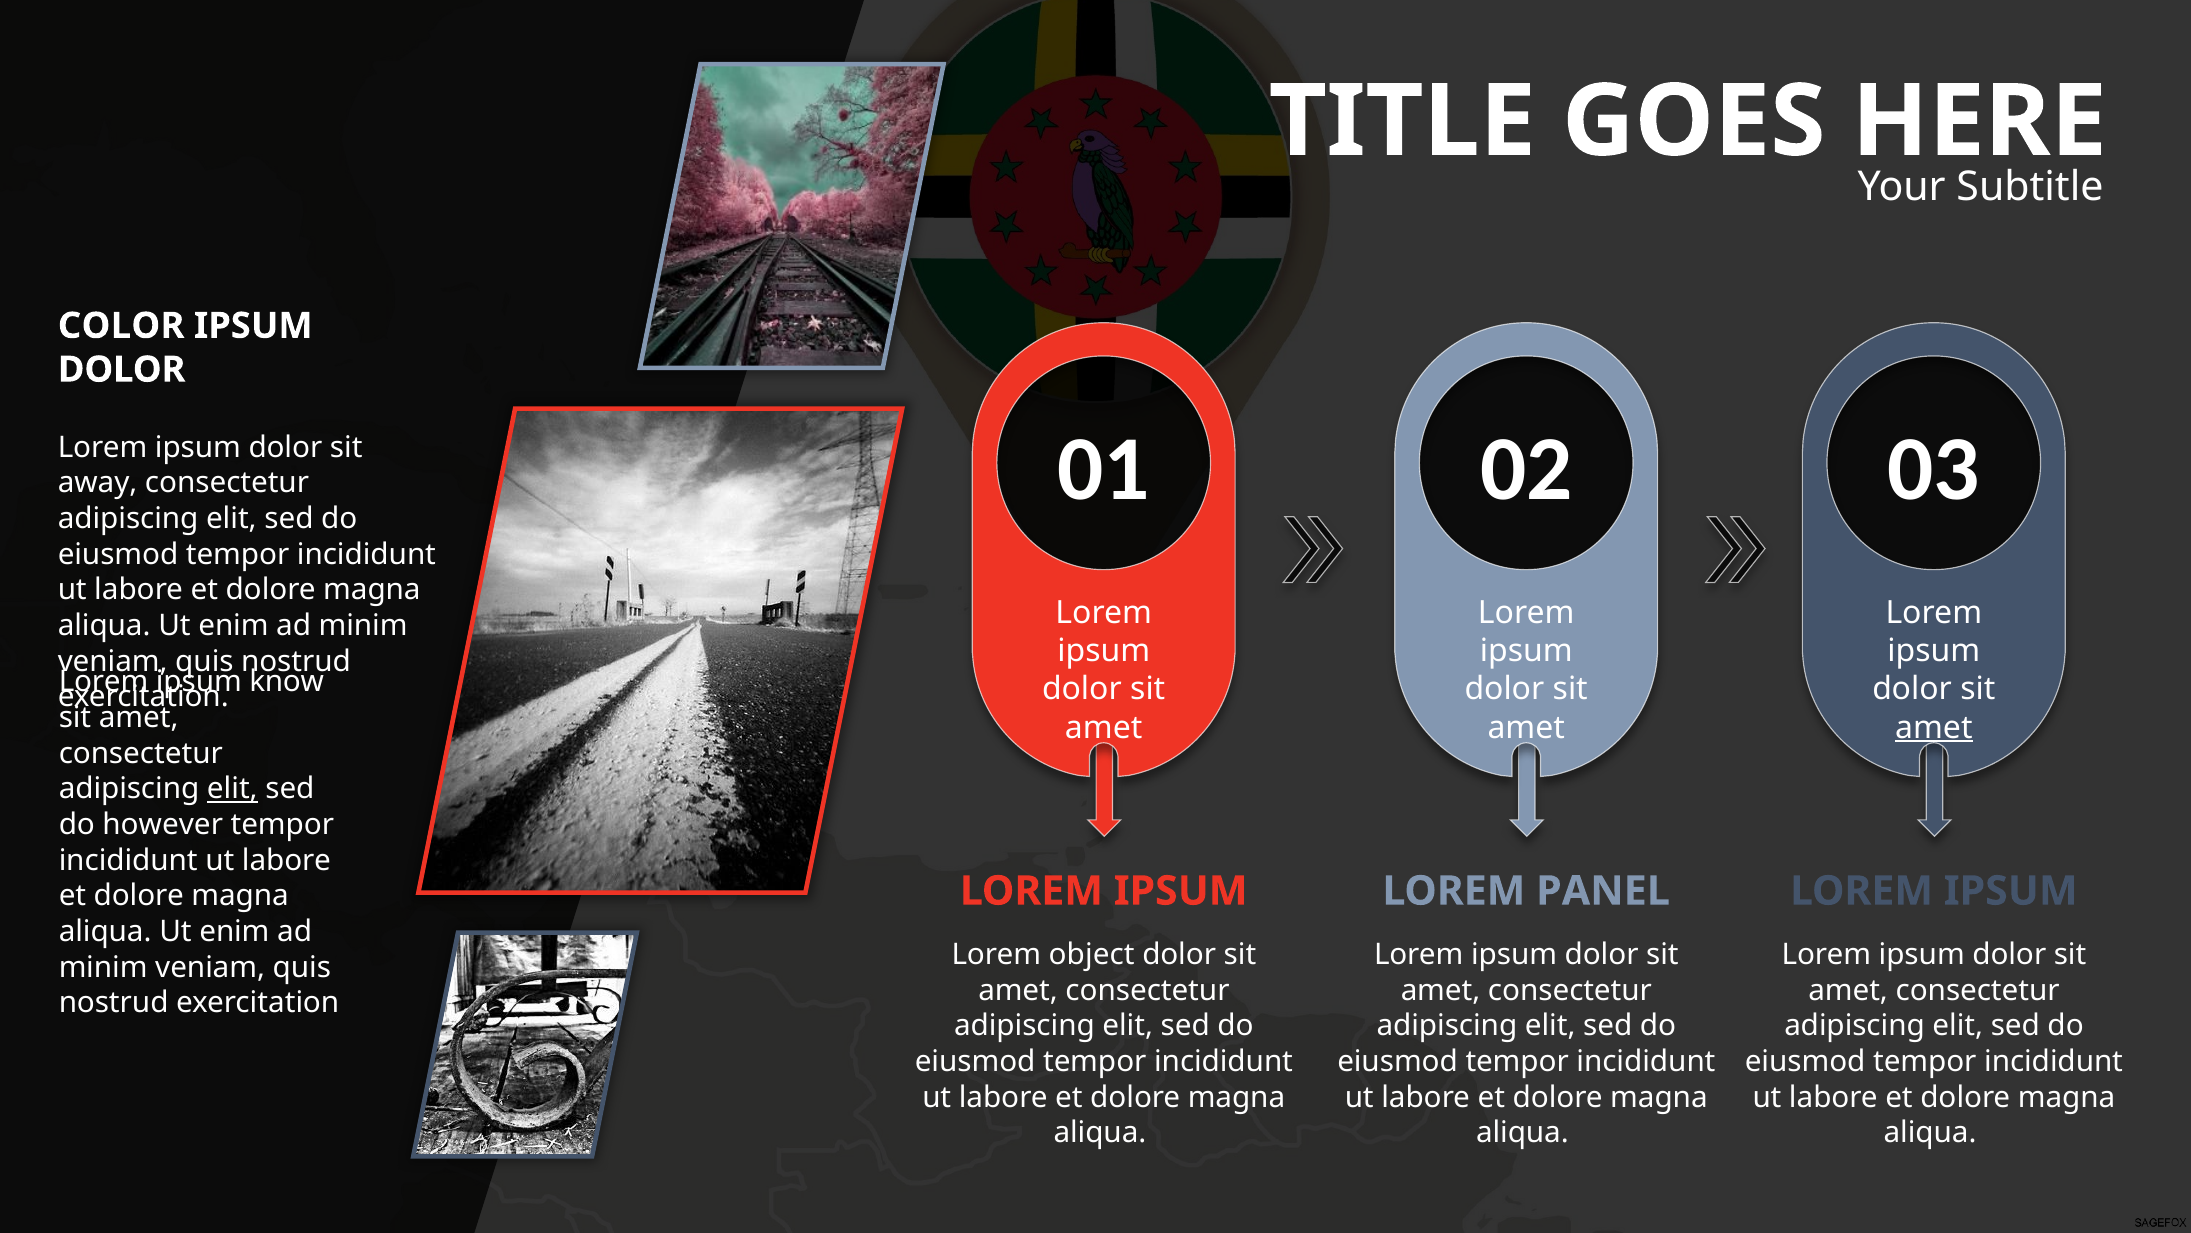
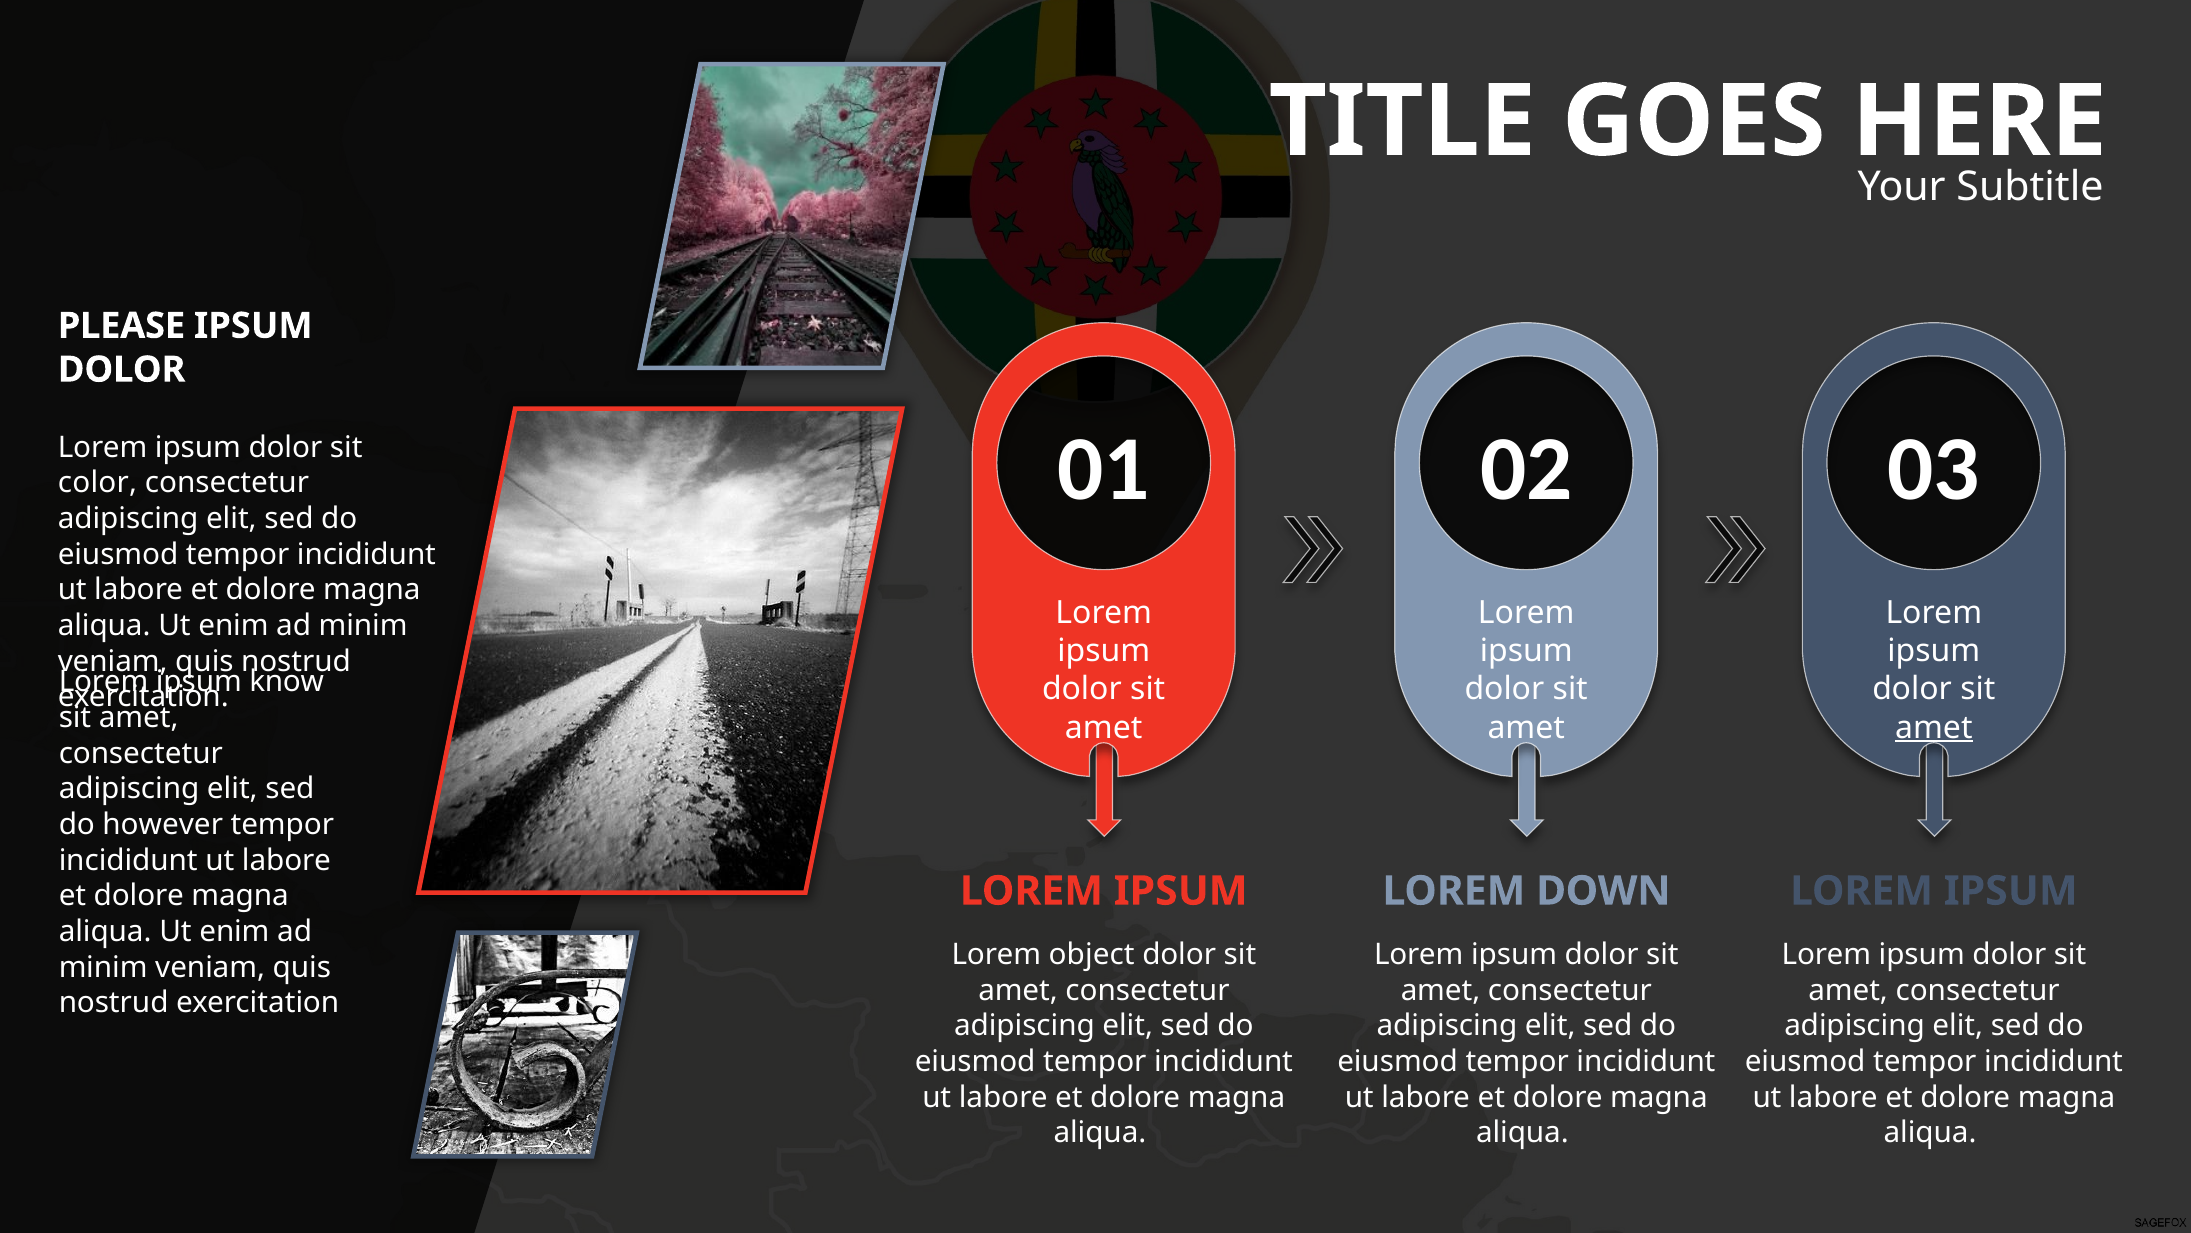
COLOR: COLOR -> PLEASE (121, 326)
away: away -> color (97, 483)
elit underline: present -> none (232, 789)
PANEL: PANEL -> DOWN (1603, 891)
